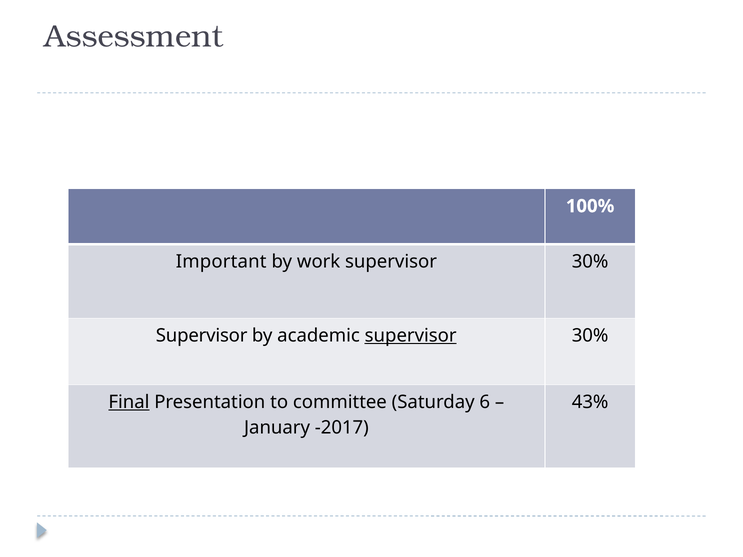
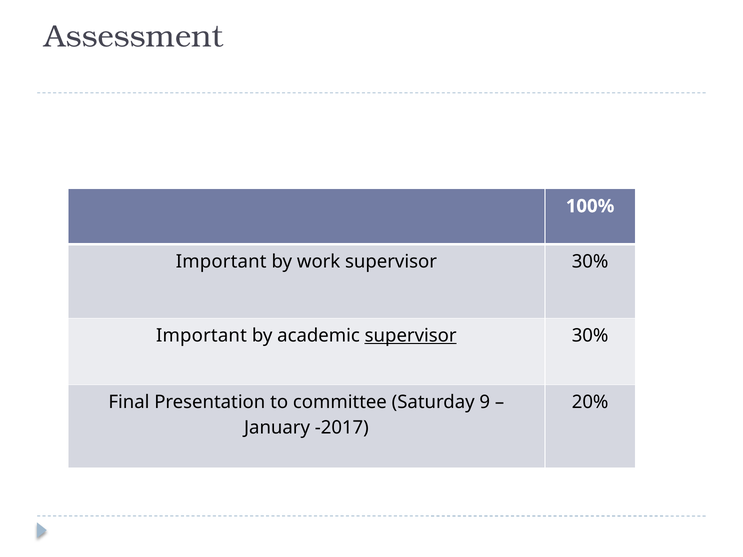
Supervisor: Supervisor -> Important (201, 336)
Final underline: present -> none (129, 402)
6: 6 -> 9 (485, 402)
43%: 43% -> 20% (590, 402)
